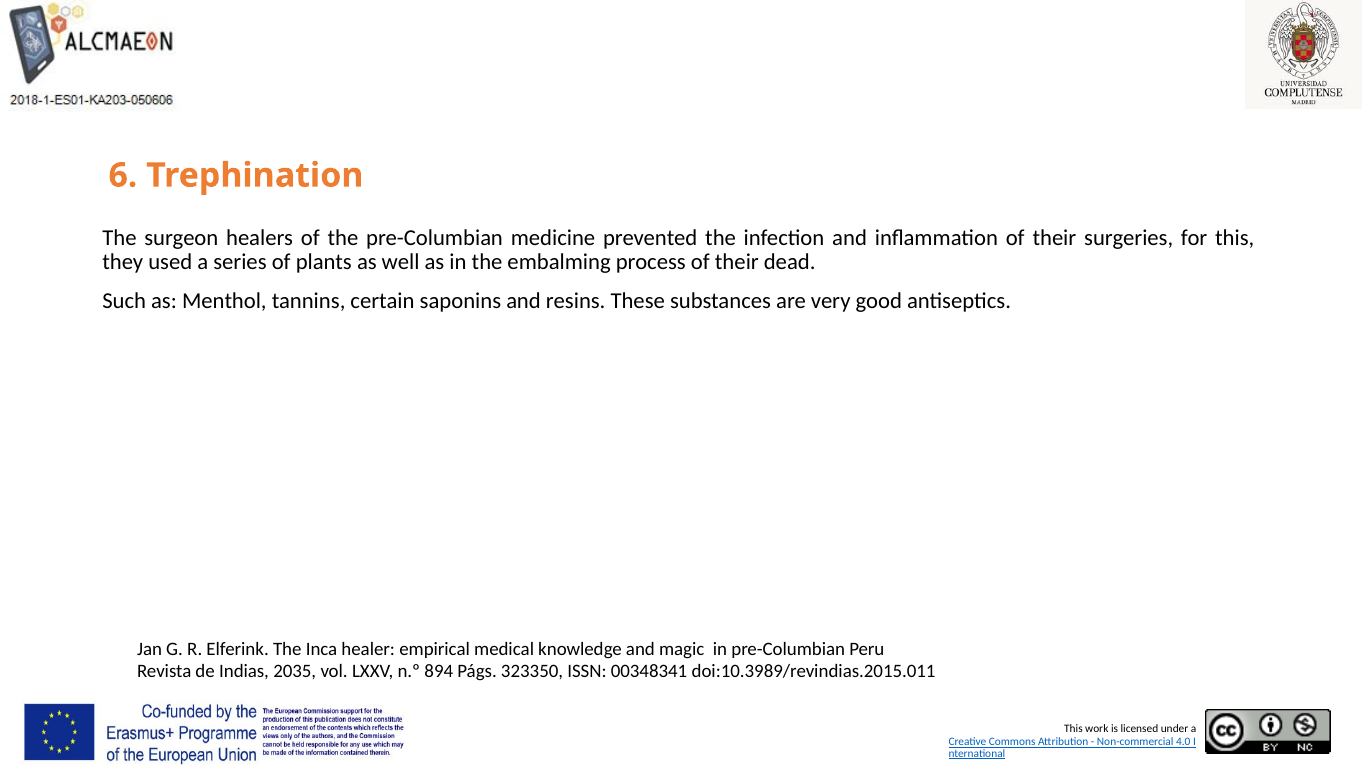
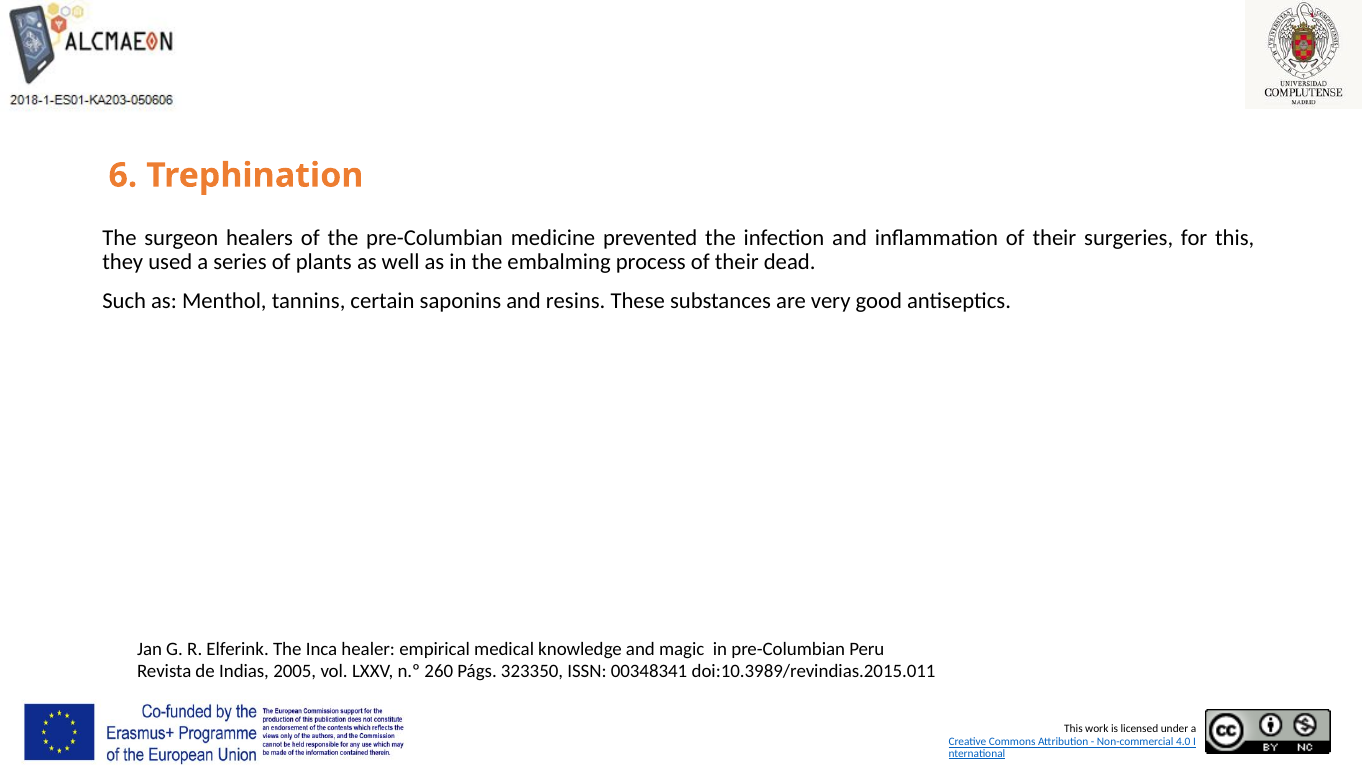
2035: 2035 -> 2005 (295, 672)
894: 894 -> 260 (439, 672)
